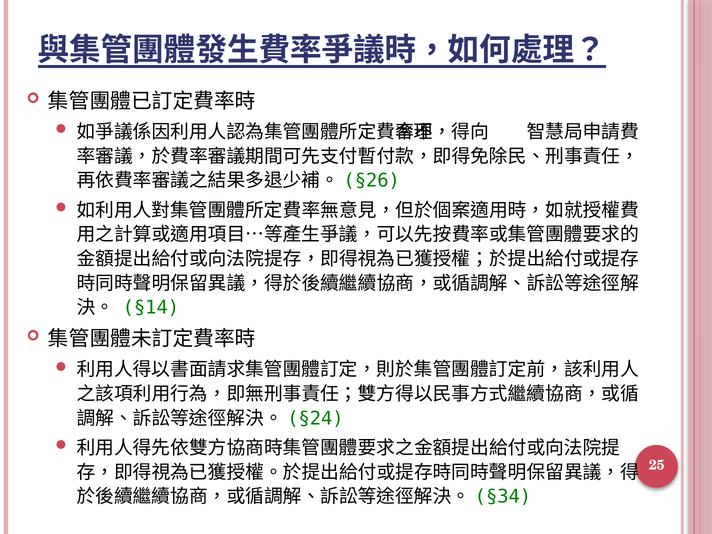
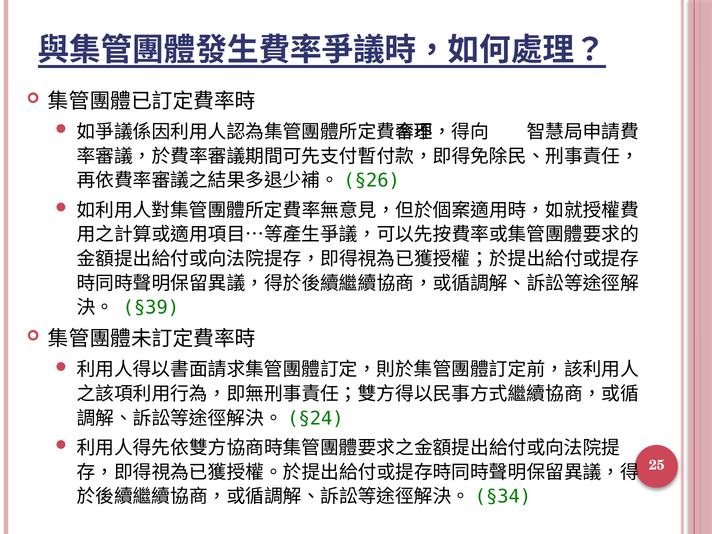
§14: §14 -> §39 (151, 308)
